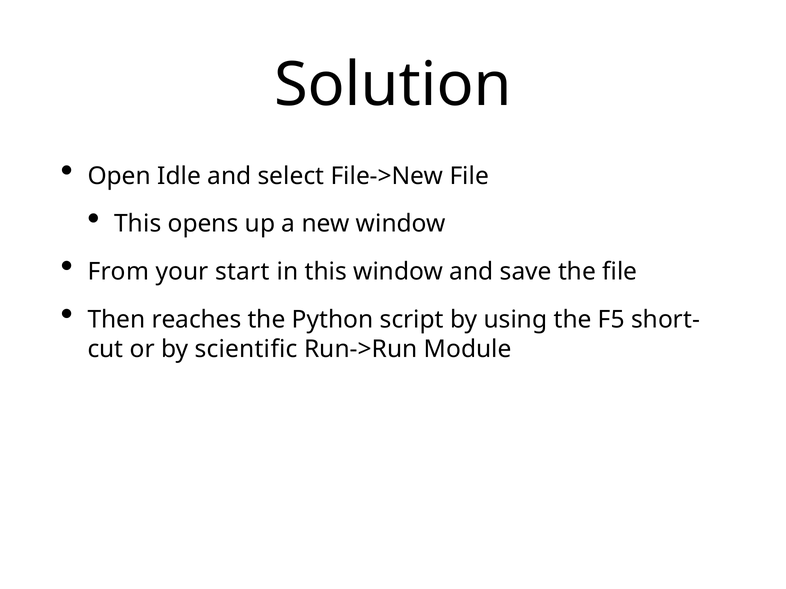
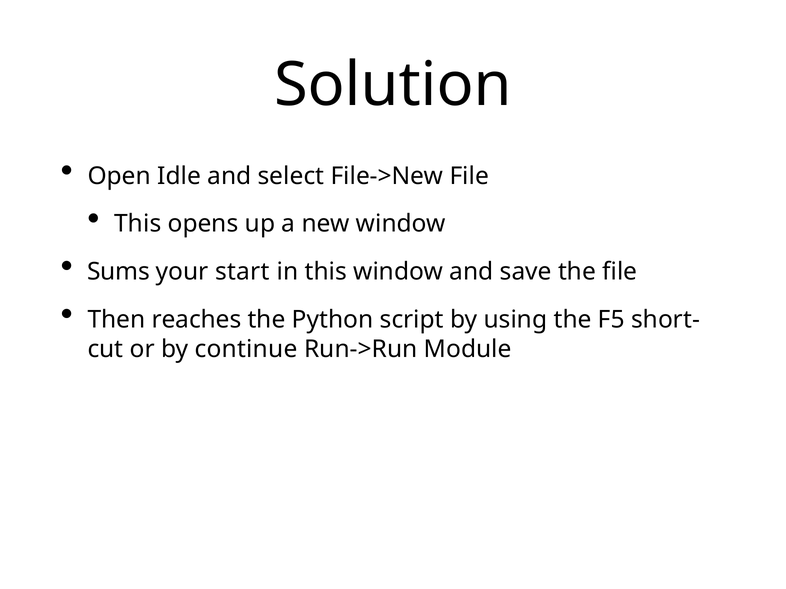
From: From -> Sums (119, 272)
scientific: scientific -> continue (246, 349)
